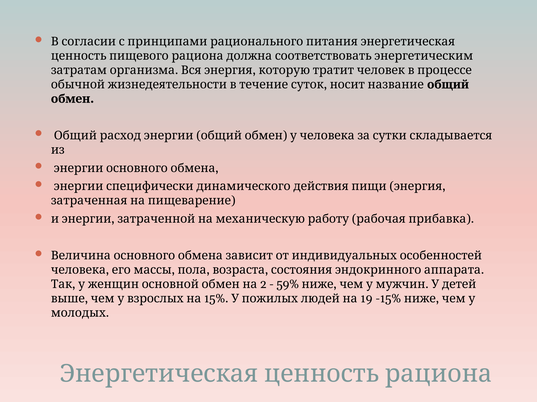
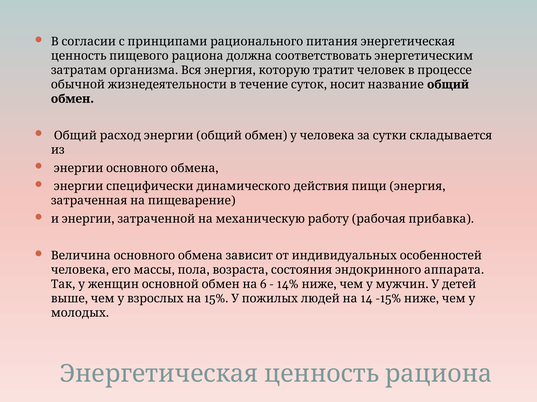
2: 2 -> 6 (263, 285)
59%: 59% -> 14% (288, 285)
19: 19 -> 14 (366, 299)
